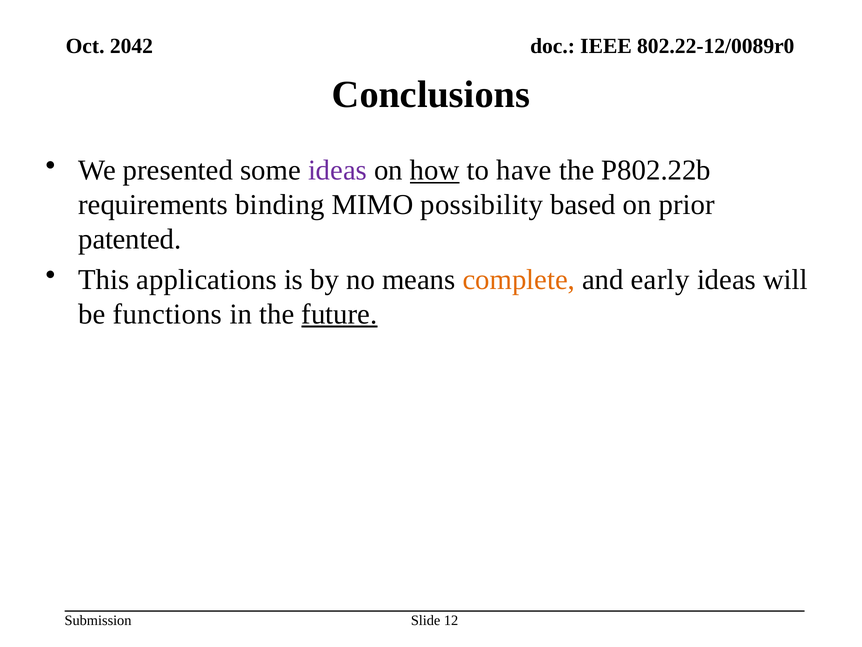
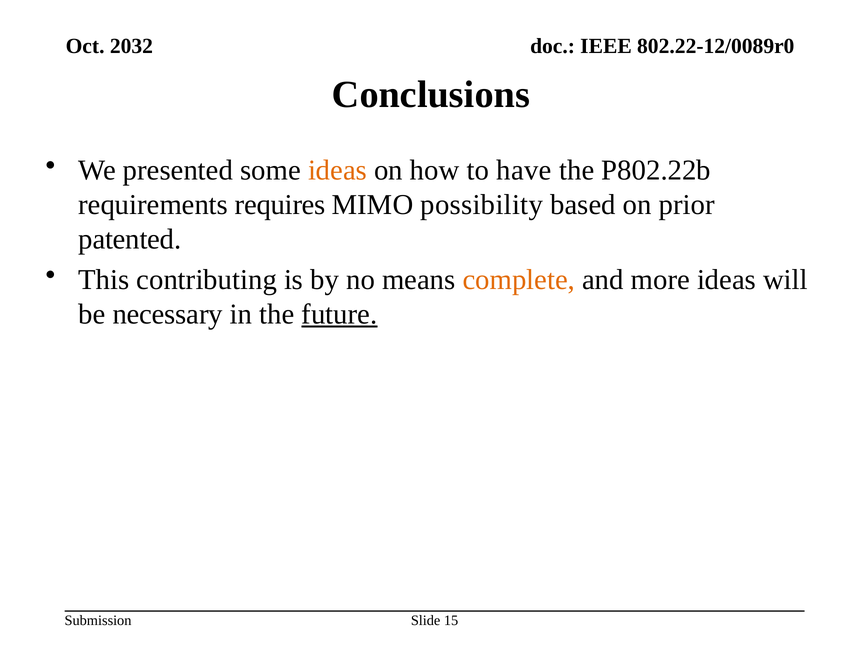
2042: 2042 -> 2032 (131, 46)
ideas colour: purple -> orange (338, 170)
how underline: present -> none (435, 170)
binding: binding -> requires (280, 205)
applications: applications -> contributing (207, 279)
early: early -> more (660, 279)
functions: functions -> necessary (168, 314)
12: 12 -> 15 (451, 620)
